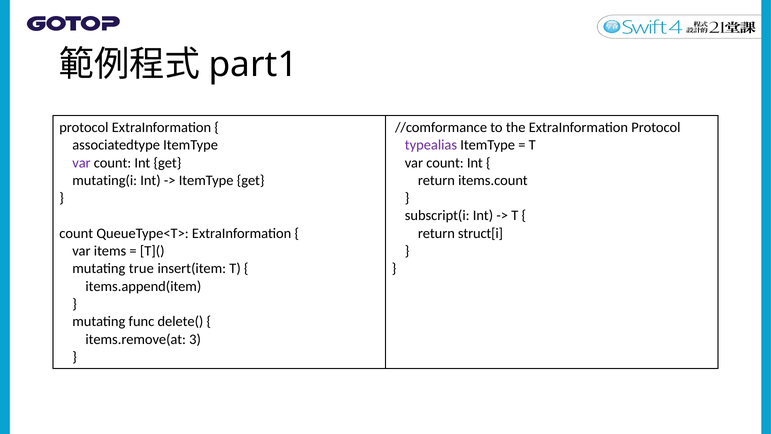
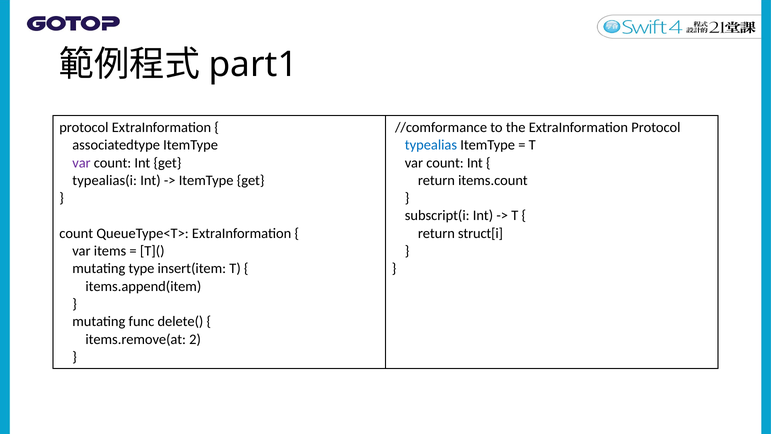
typealias colour: purple -> blue (431, 145)
mutating(i: mutating(i -> typealias(i (105, 180)
true: true -> type (141, 268)
3: 3 -> 2 (195, 339)
